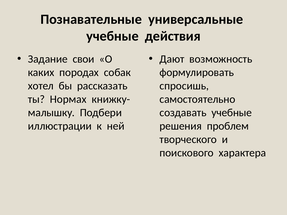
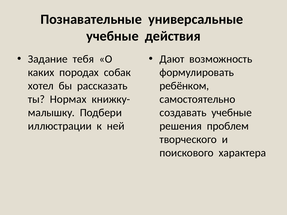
свои: свои -> тебя (83, 59)
спросишь: спросишь -> ребёнком (184, 86)
